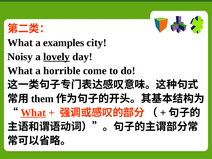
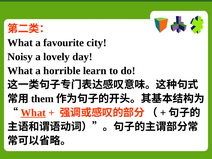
examples: examples -> favourite (64, 43)
lovely underline: present -> none (57, 57)
come: come -> learn (95, 71)
